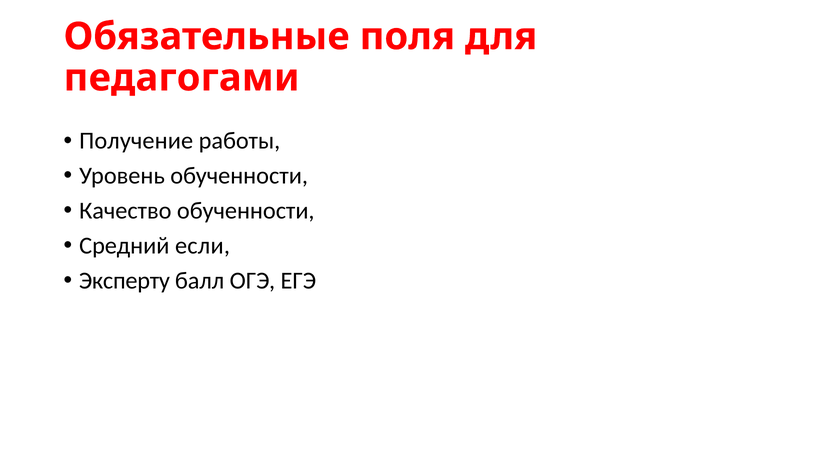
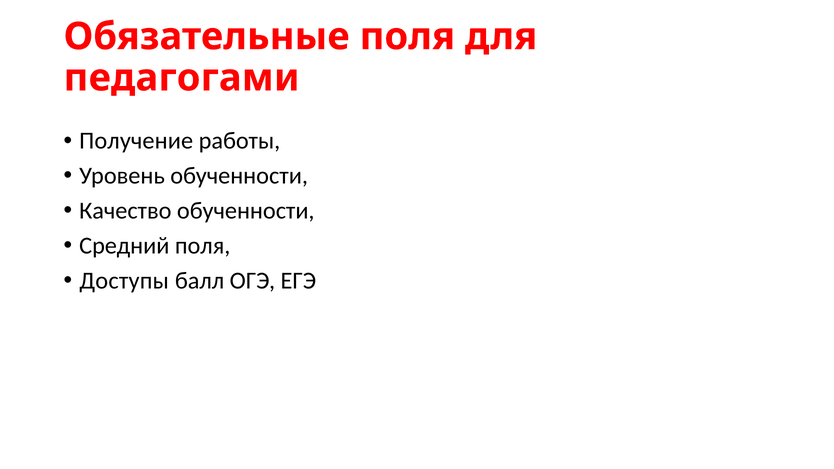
Средний если: если -> поля (203, 246)
Эксперту: Эксперту -> Доступы (124, 281)
